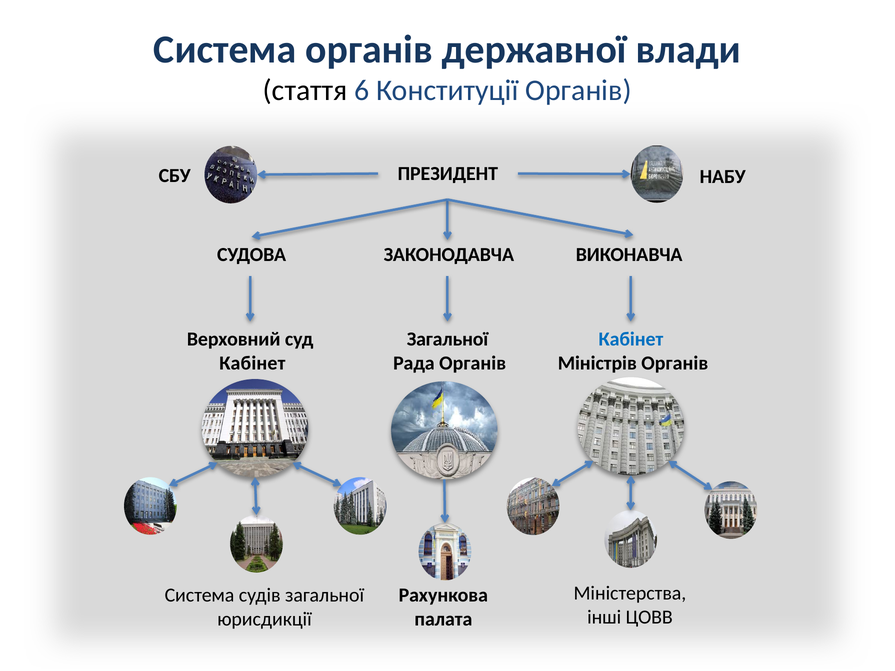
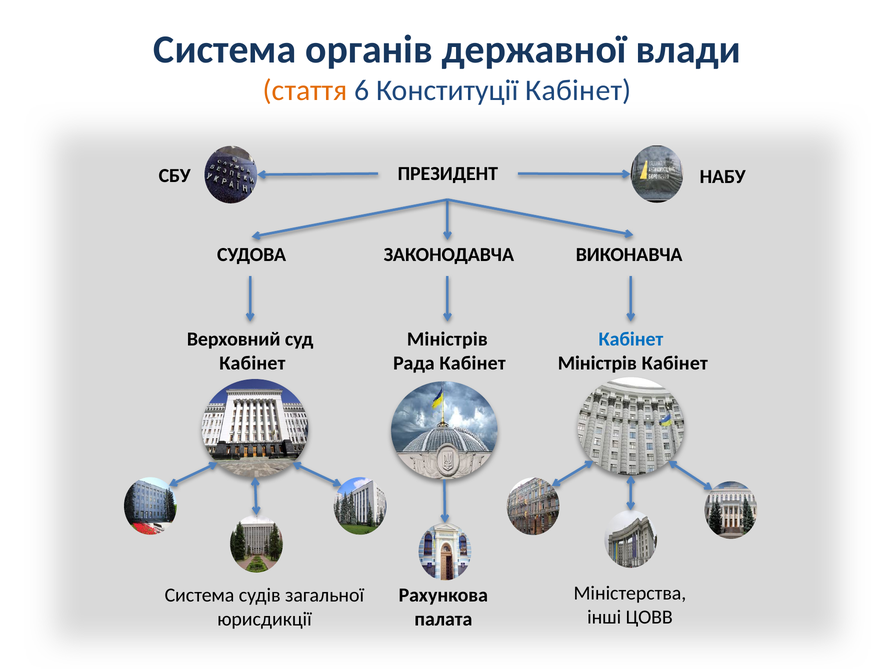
стаття colour: black -> orange (305, 91)
Конституції Органів: Органів -> Кабінет (578, 91)
Загальної: Загальної -> Міністрів (447, 339)
Рада Органів: Органів -> Кабінет (473, 363)
Міністрів Органів: Органів -> Кабінет (675, 363)
